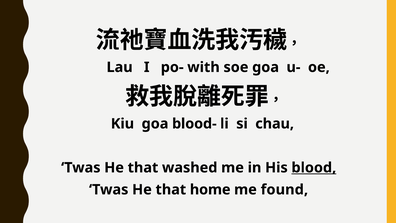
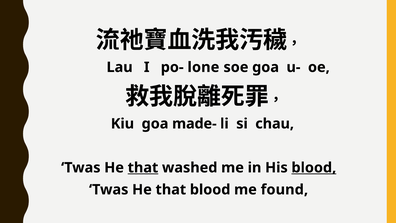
with: with -> lone (203, 67)
blood-: blood- -> made- (194, 124)
that underline: none -> present (143, 167)
that home: home -> blood (210, 189)
